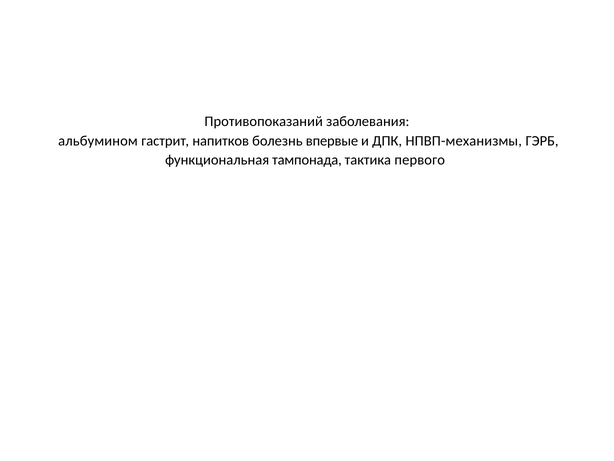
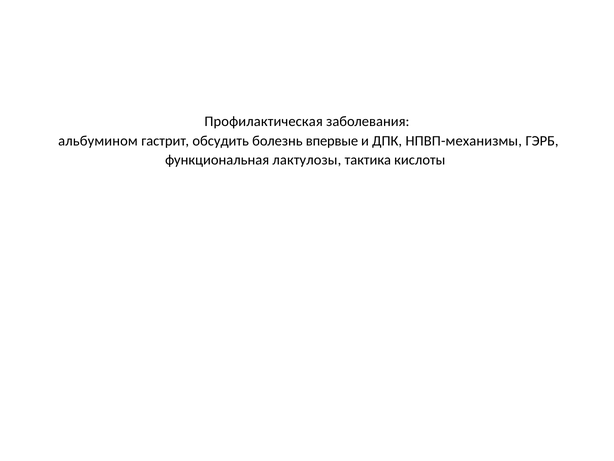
Противопоказаний: Противопоказаний -> Профилактическая (264, 121)
напитков: напитков -> обсудить (221, 141)
тампонада: тампонада -> лактулозы (307, 160)
первого: первого -> кислоты (420, 160)
